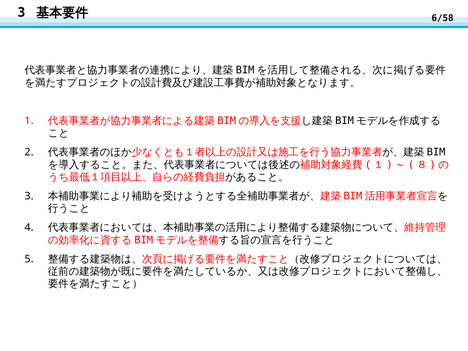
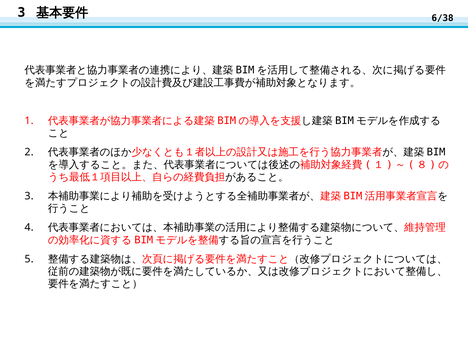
6/58: 6/58 -> 6/38 (443, 18)
